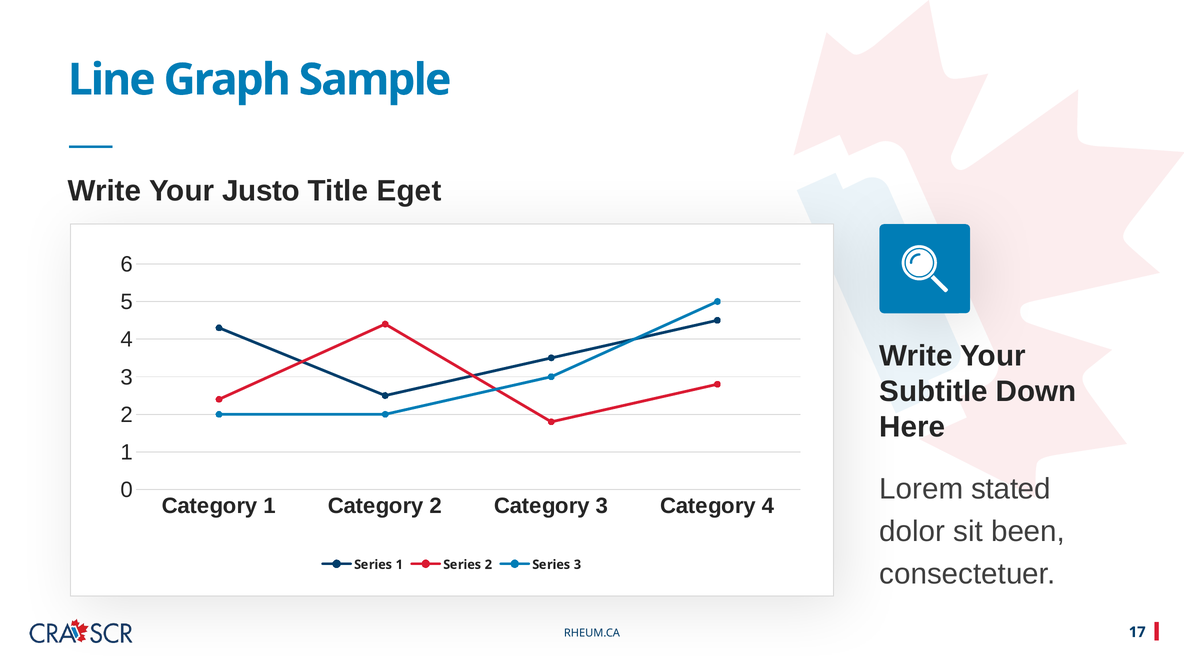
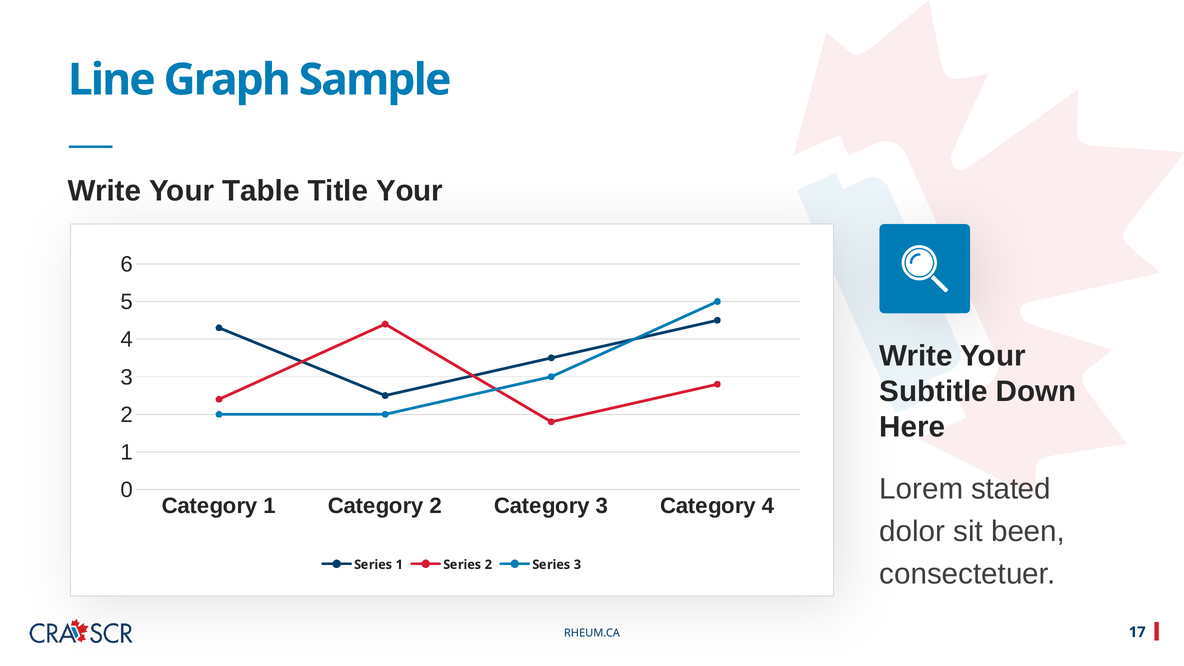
Justo: Justo -> Table (261, 191)
Title Eget: Eget -> Your (409, 191)
